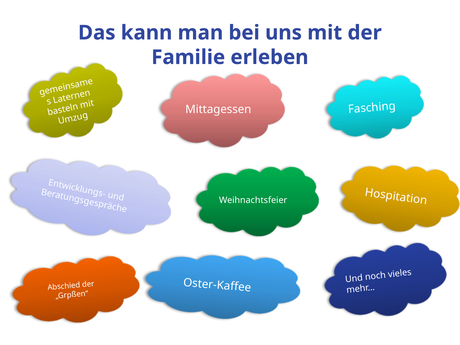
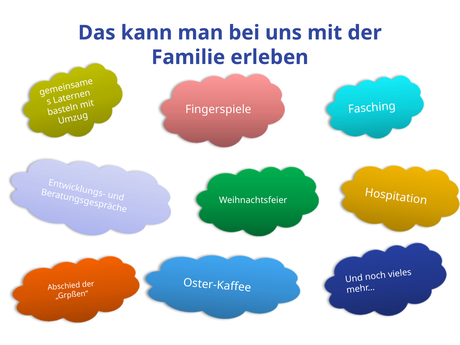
Mittagessen: Mittagessen -> Fingerspiele (218, 109)
